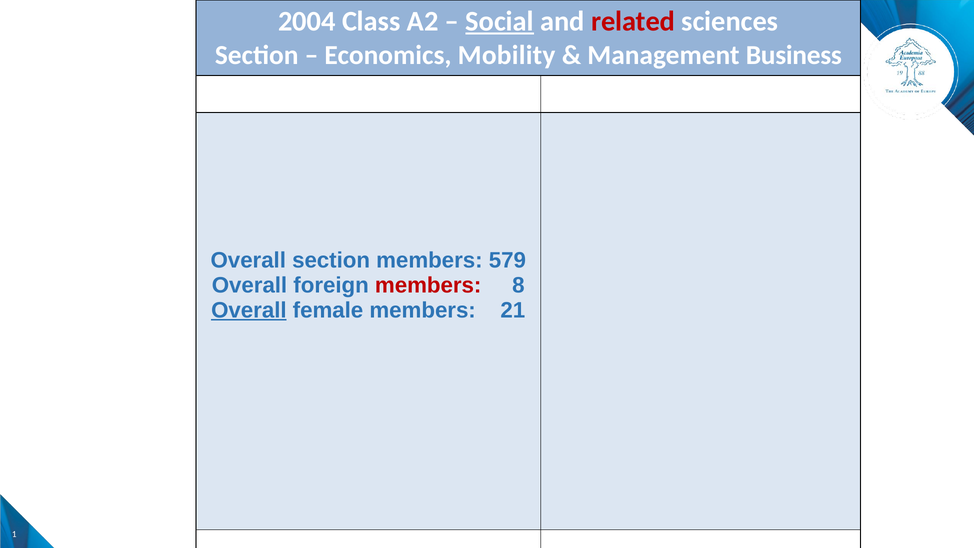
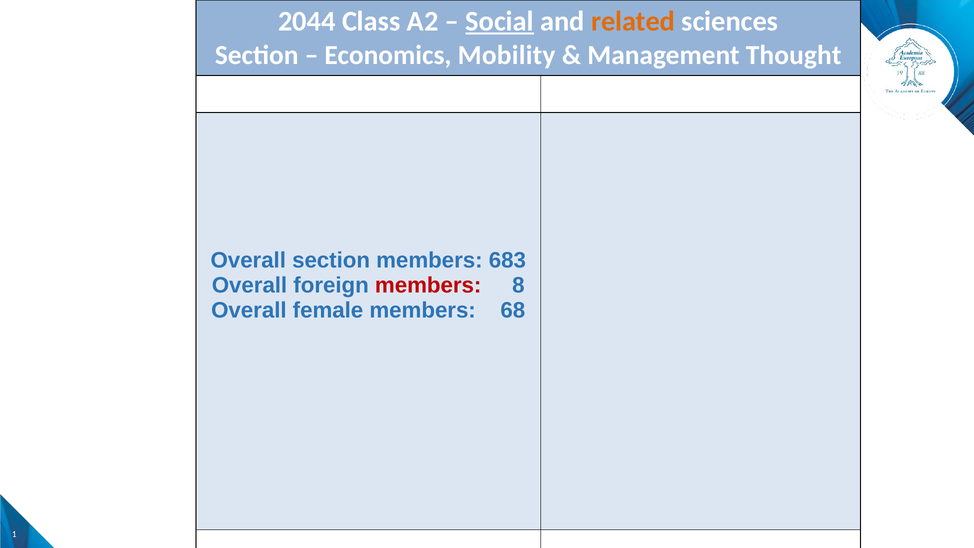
2004: 2004 -> 2044 (307, 21)
related colour: red -> orange (633, 21)
Business: Business -> Thought (794, 55)
579: 579 -> 683 (507, 260)
Overall underline: present -> none (249, 310)
21: 21 -> 68 (513, 310)
